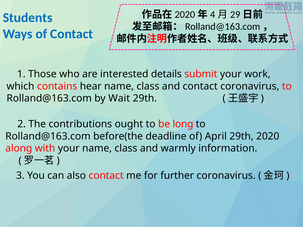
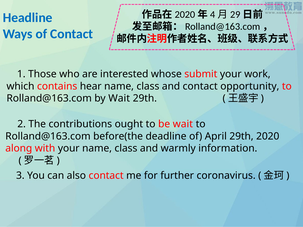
Students: Students -> Headline (28, 18)
details: details -> whose (166, 74)
contact coronavirus: coronavirus -> opportunity (250, 86)
be long: long -> wait (183, 124)
